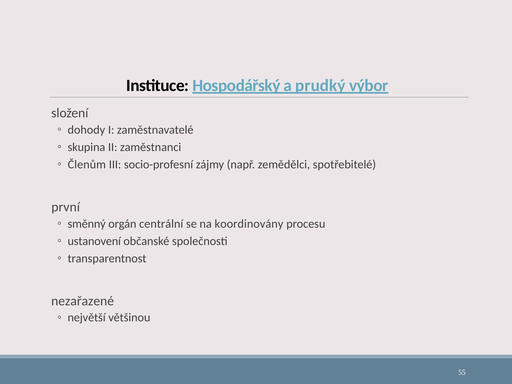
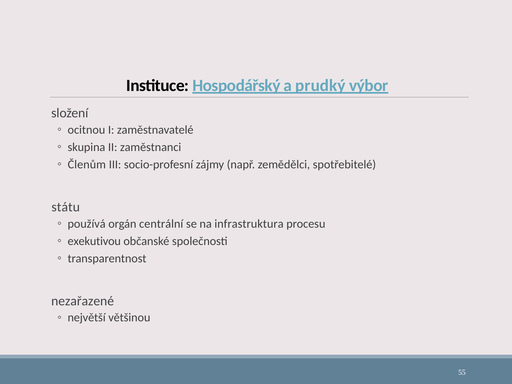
dohody: dohody -> ocitnou (86, 130)
první: první -> státu (66, 207)
směnný: směnný -> používá (87, 224)
koordinovány: koordinovány -> infrastruktura (249, 224)
ustanovení: ustanovení -> exekutivou (94, 241)
